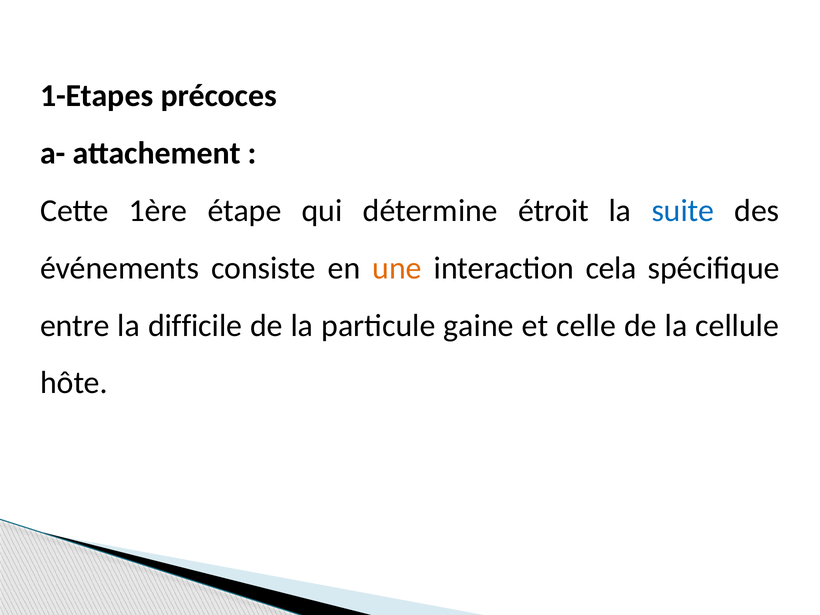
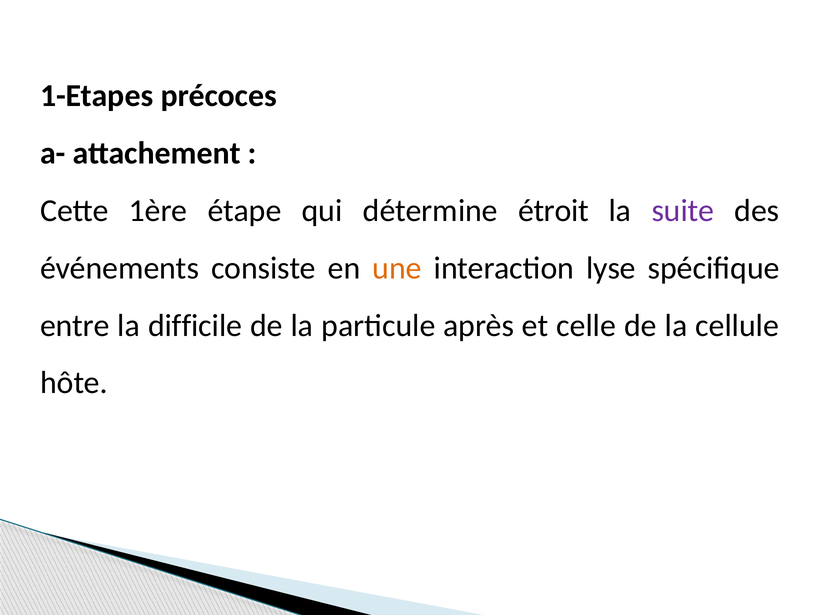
suite colour: blue -> purple (683, 211)
cela: cela -> lyse (611, 268)
gaine: gaine -> après (479, 325)
